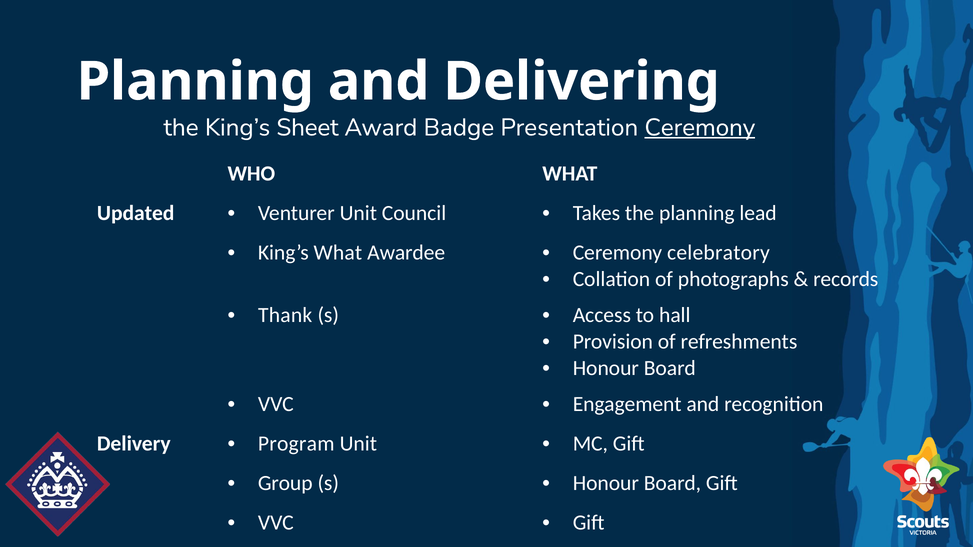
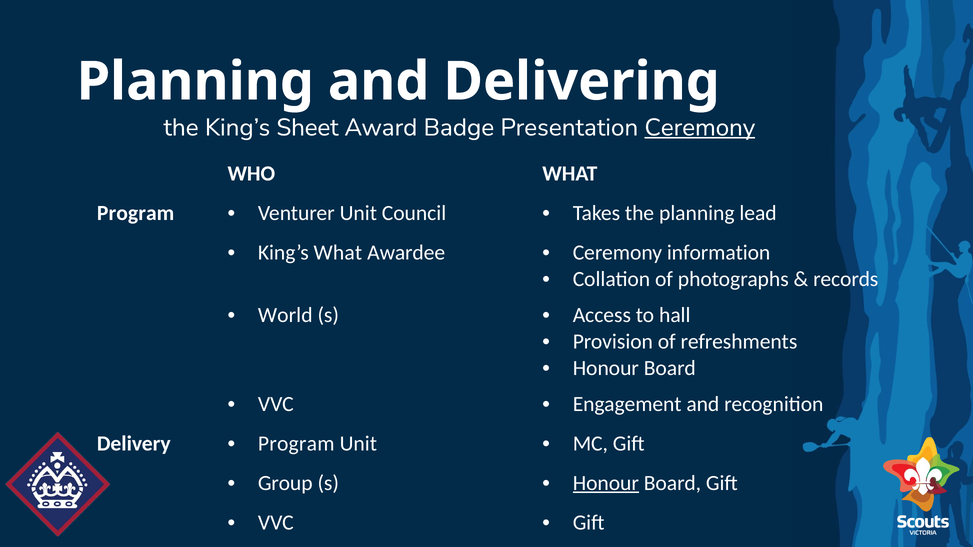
Updated: Updated -> Program (136, 213)
celebratory: celebratory -> information (719, 253)
Thank: Thank -> World (285, 315)
Honour underline: none -> present (606, 483)
